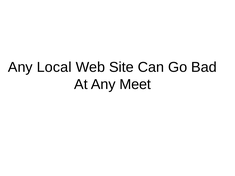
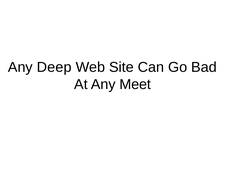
Local: Local -> Deep (54, 67)
